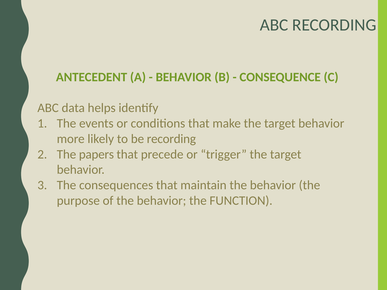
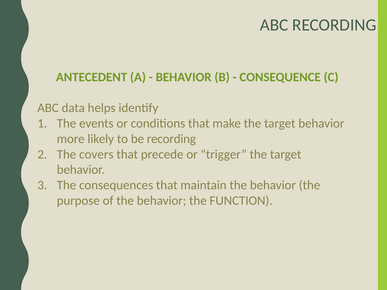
papers: papers -> covers (96, 154)
